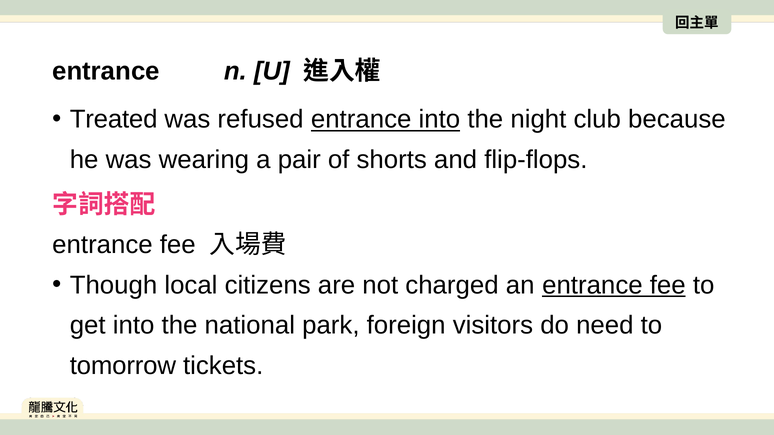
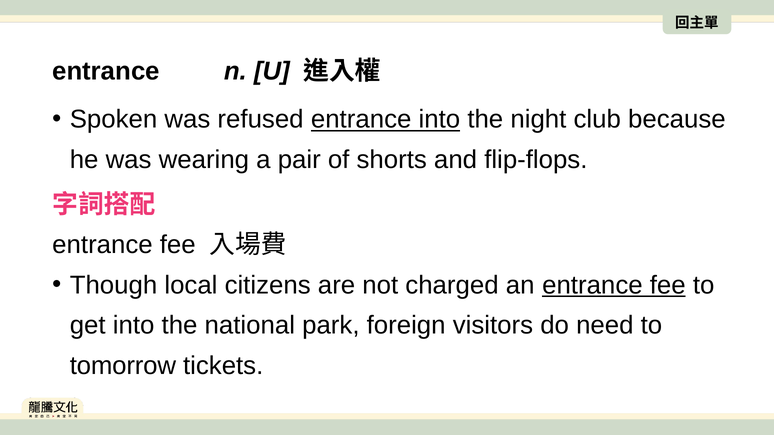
Treated: Treated -> Spoken (114, 120)
